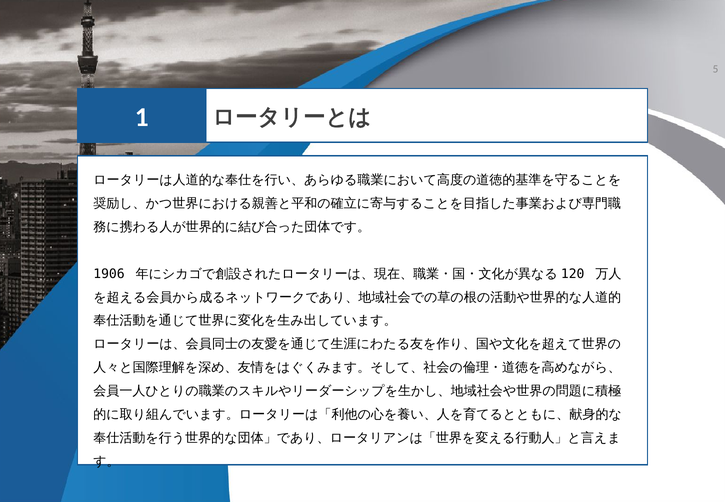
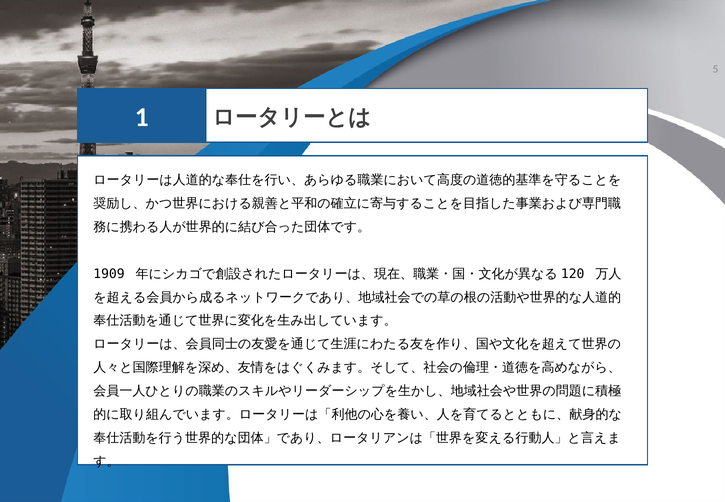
1906: 1906 -> 1909 (109, 274)
